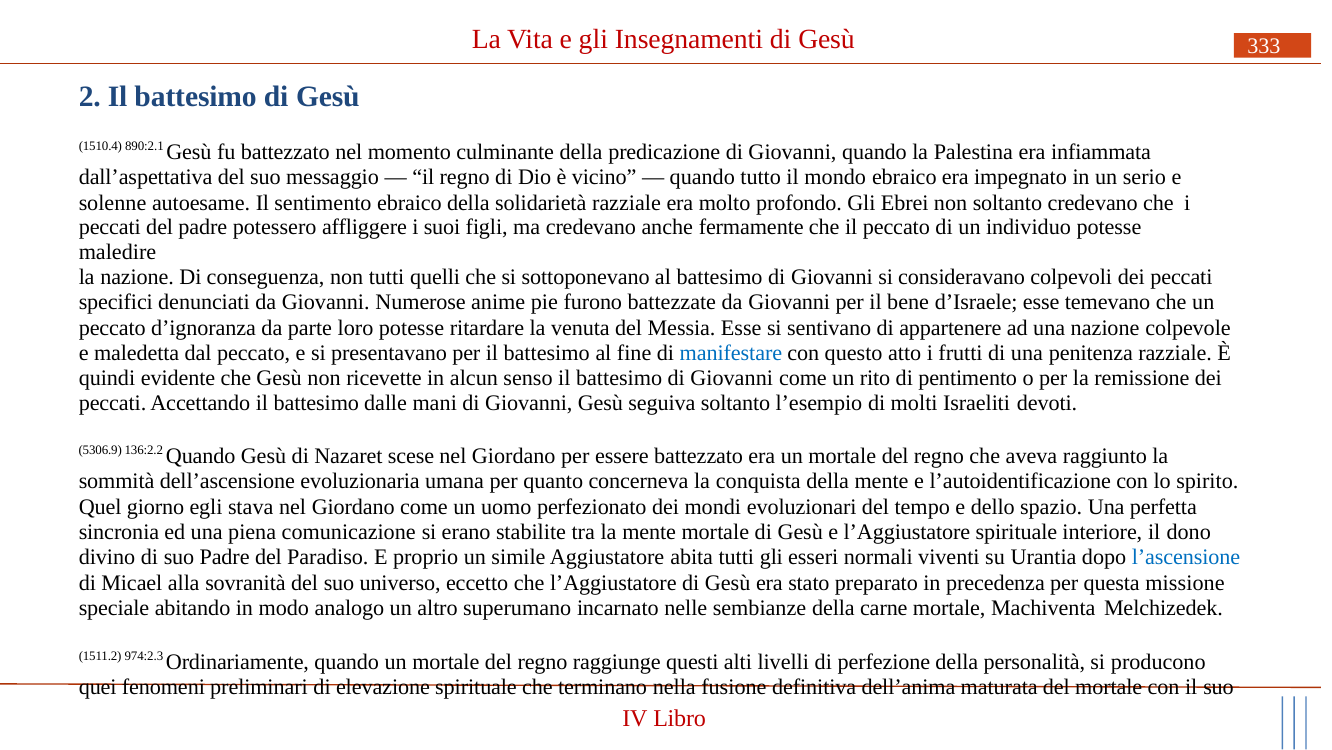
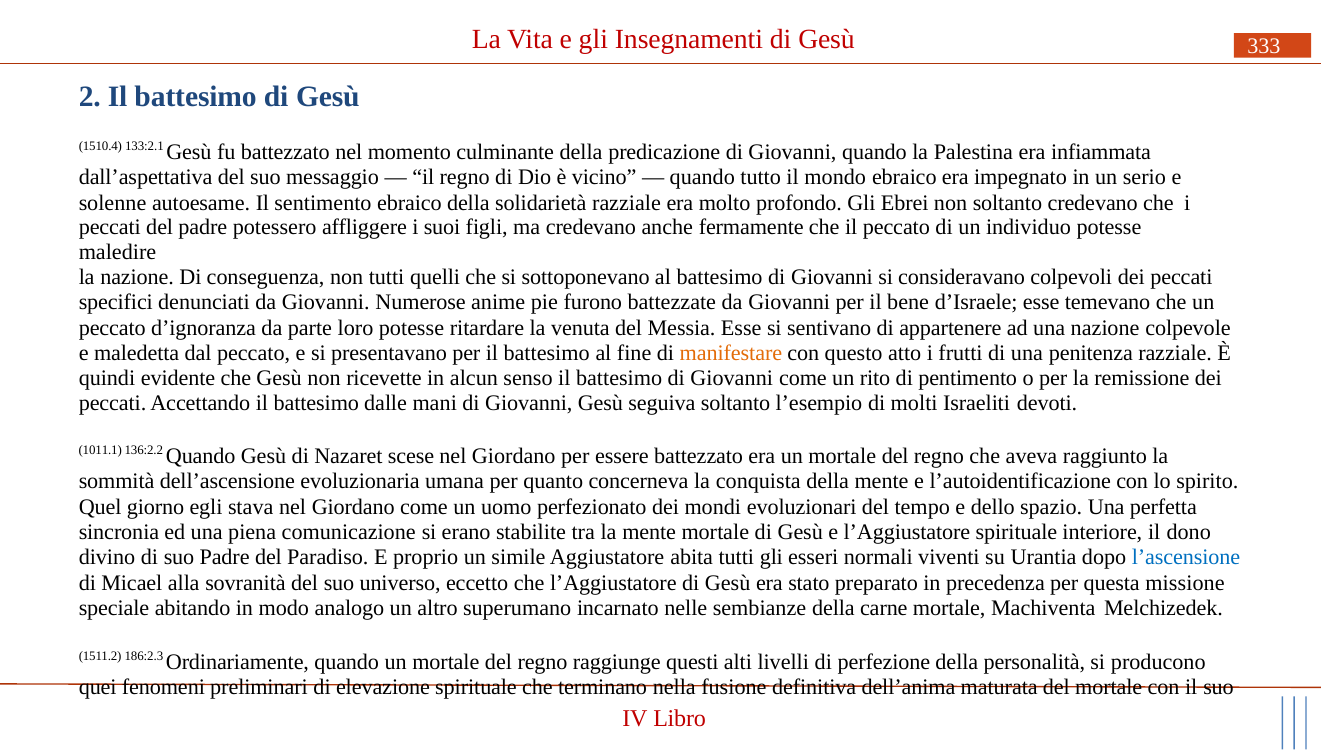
890:2.1: 890:2.1 -> 133:2.1 (144, 147)
manifestare colour: blue -> orange (731, 353)
5306.9: 5306.9 -> 1011.1 (100, 451)
974:2.3: 974:2.3 -> 186:2.3 (144, 657)
